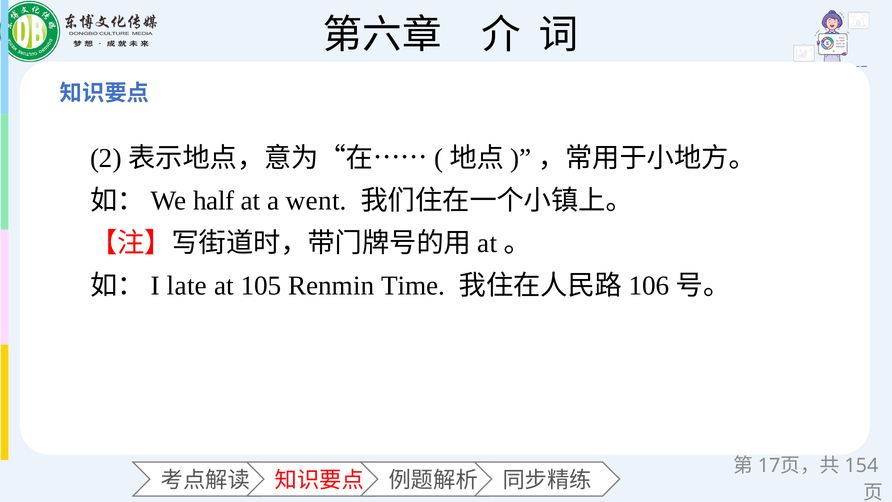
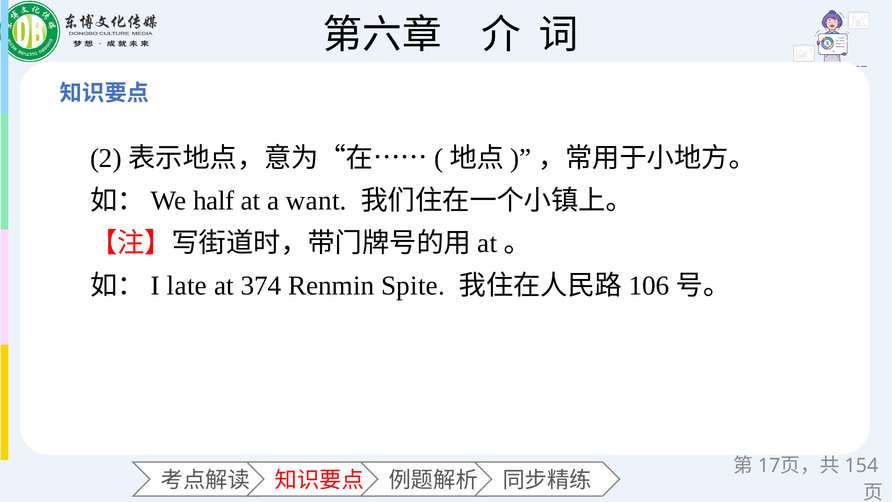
went: went -> want (316, 201)
105: 105 -> 374 (261, 286)
Time: Time -> Spite (413, 286)
